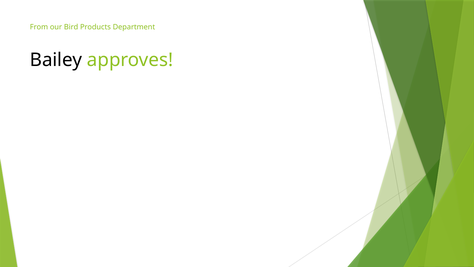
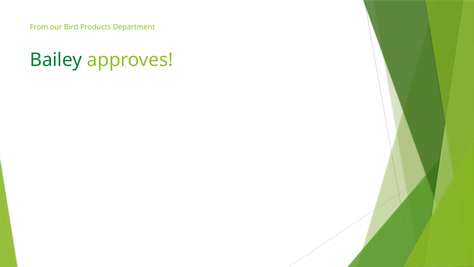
Bailey colour: black -> green (56, 60)
